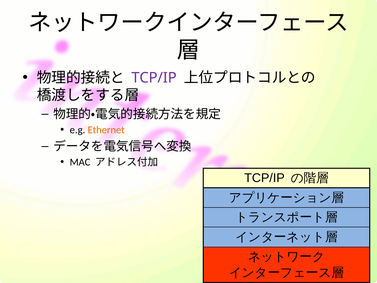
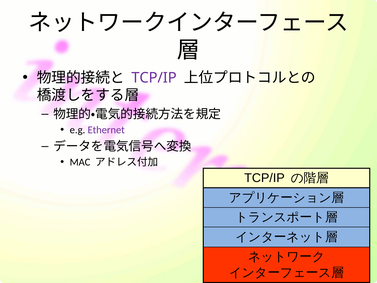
Ethernet colour: orange -> purple (106, 130)
